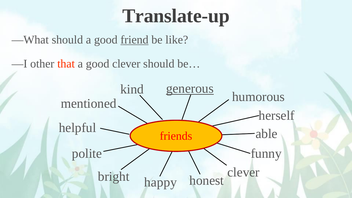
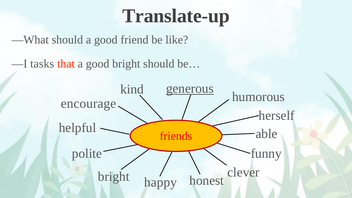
friend underline: present -> none (134, 40)
other: other -> tasks (42, 64)
good clever: clever -> bright (126, 64)
mentioned: mentioned -> encourage (89, 104)
